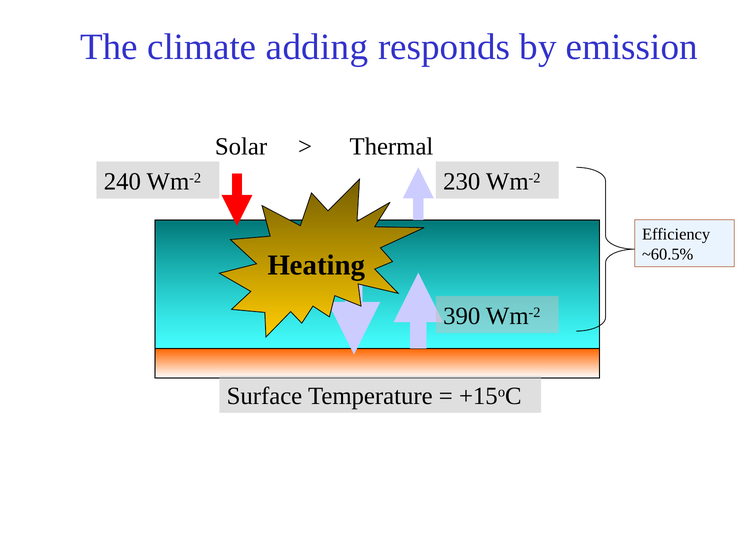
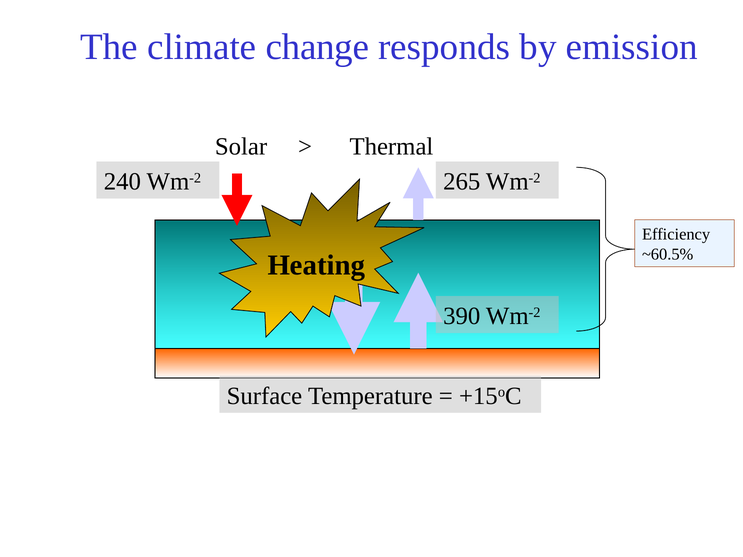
adding: adding -> change (317, 47)
230: 230 -> 265 (462, 182)
